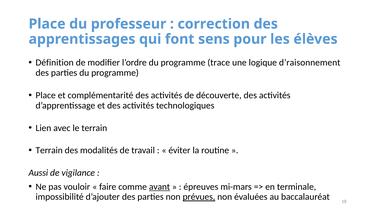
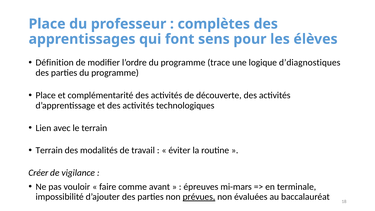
correction: correction -> complètes (214, 24)
d’raisonnement: d’raisonnement -> d’diagnostiques (310, 63)
Aussi: Aussi -> Créer (38, 173)
avant underline: present -> none (159, 187)
